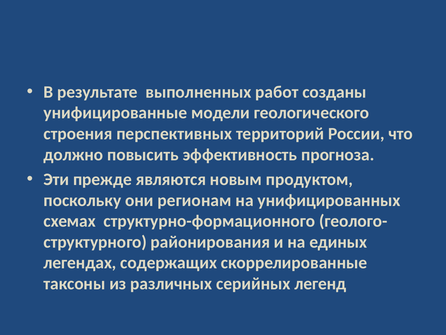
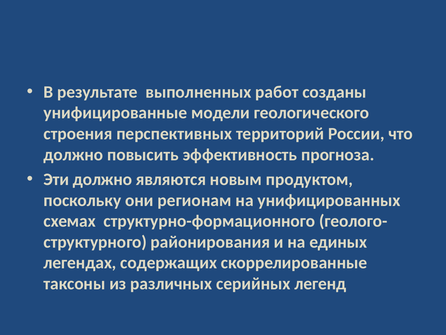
Эти прежде: прежде -> должно (103, 179)
